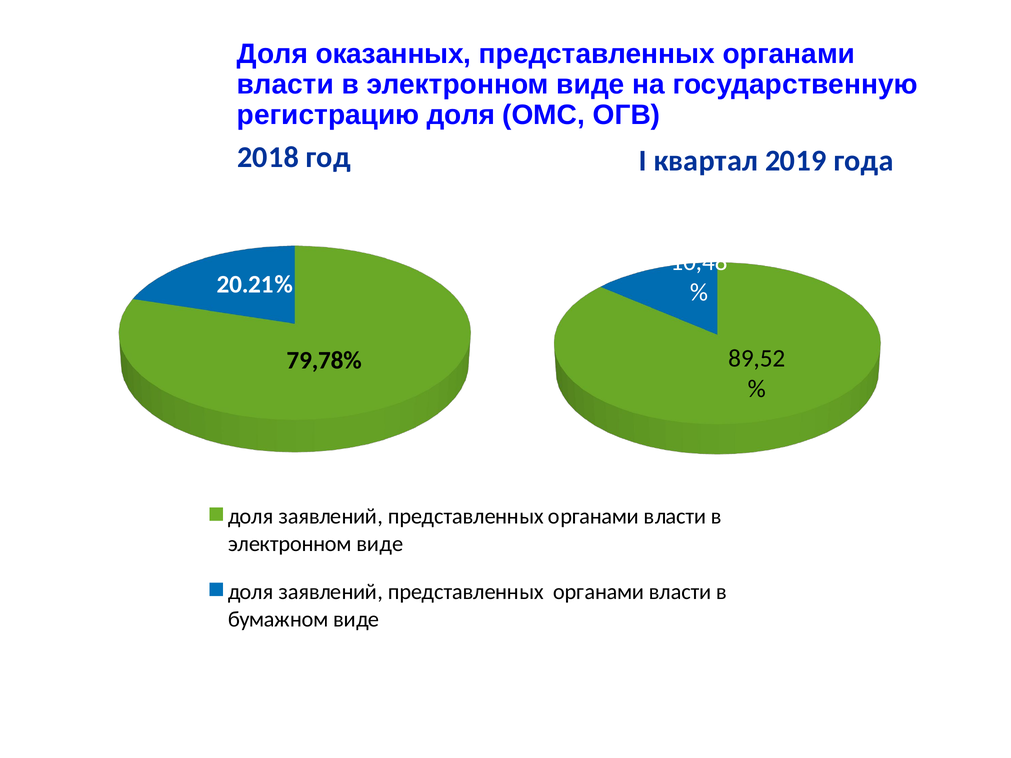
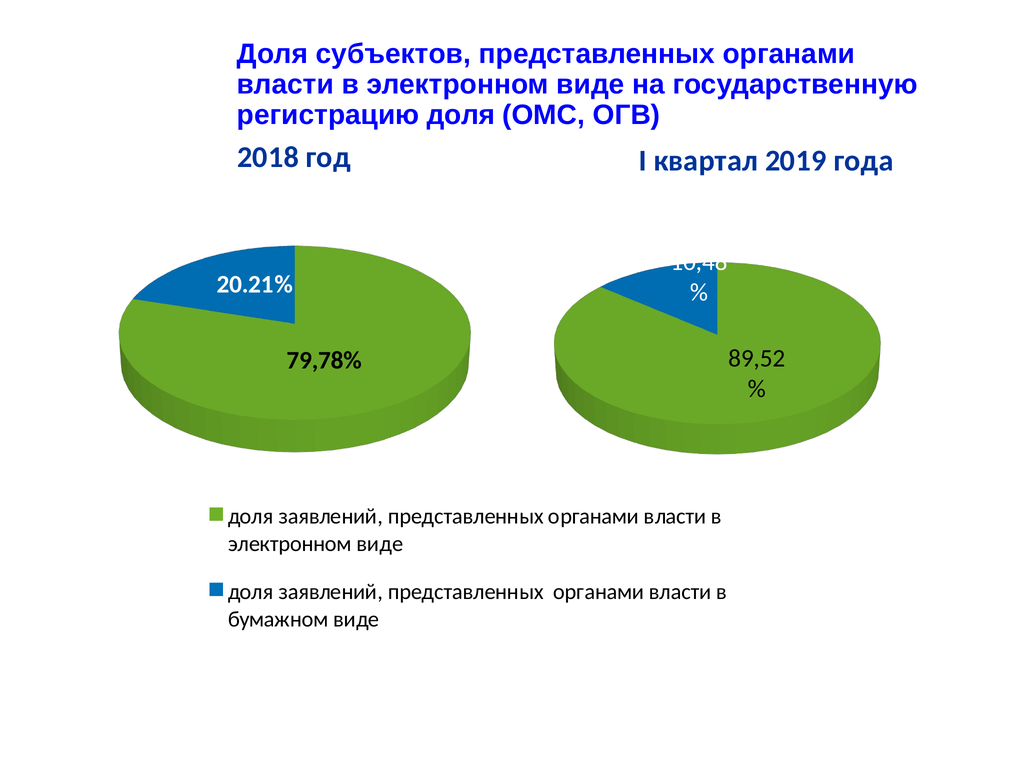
оказанных: оказанных -> субъектов (393, 54)
